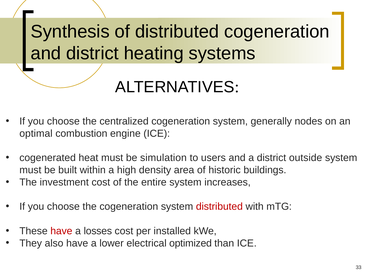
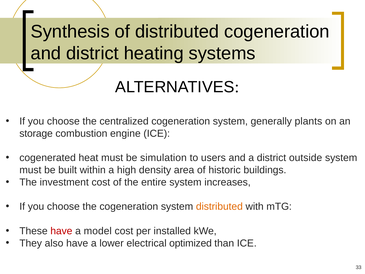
nodes: nodes -> plants (308, 121)
optimal: optimal -> storage (36, 133)
distributed colour: red -> orange (219, 206)
losses: losses -> model (98, 231)
